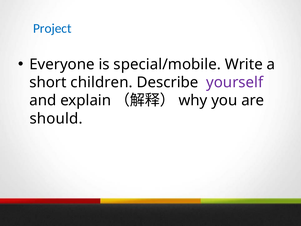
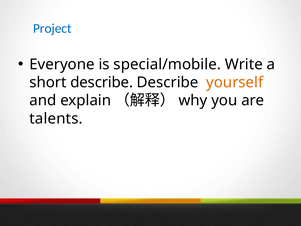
short children: children -> describe (102, 82)
yourself colour: purple -> orange (235, 82)
should: should -> talents (56, 118)
